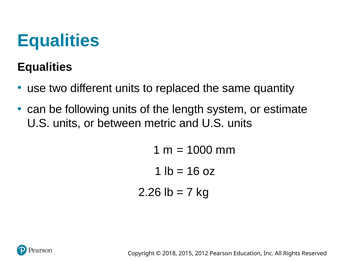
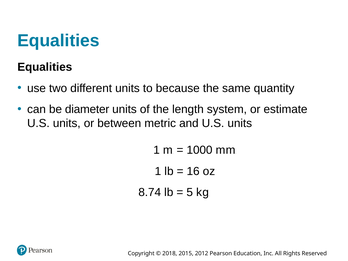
replaced: replaced -> because (178, 88)
following: following -> diameter (87, 109)
2.26: 2.26 -> 8.74 (150, 192)
7: 7 -> 5 (190, 192)
